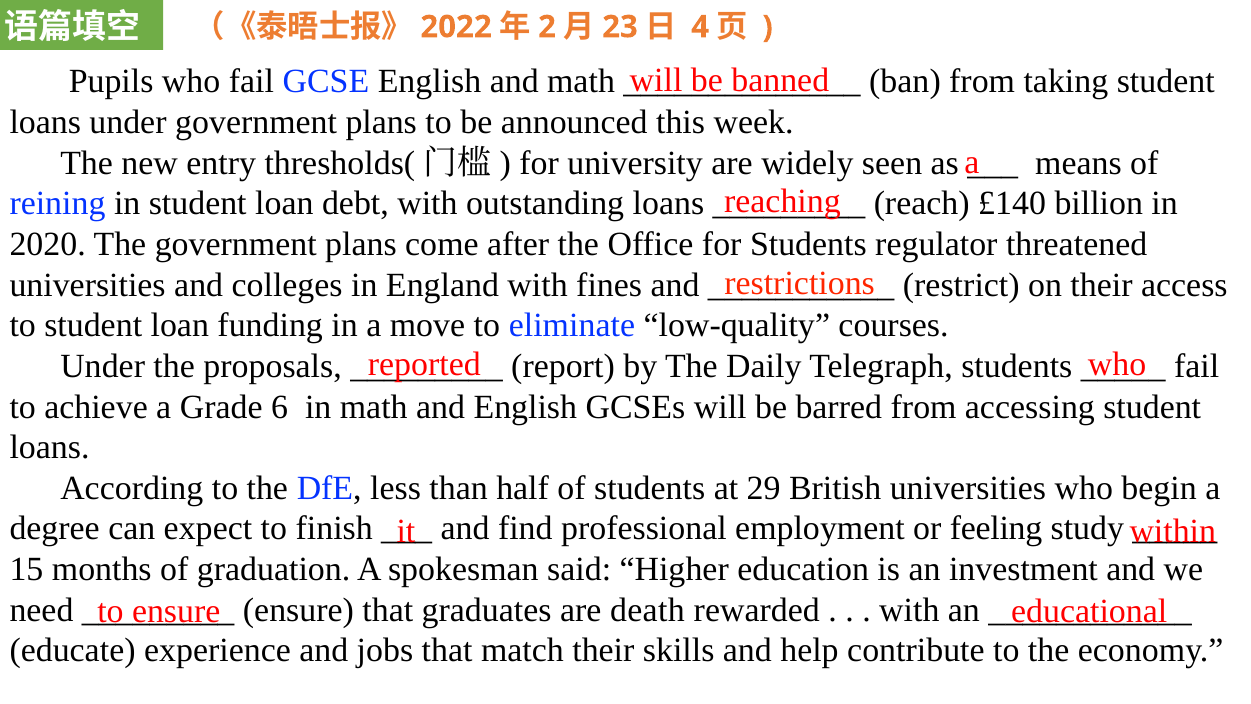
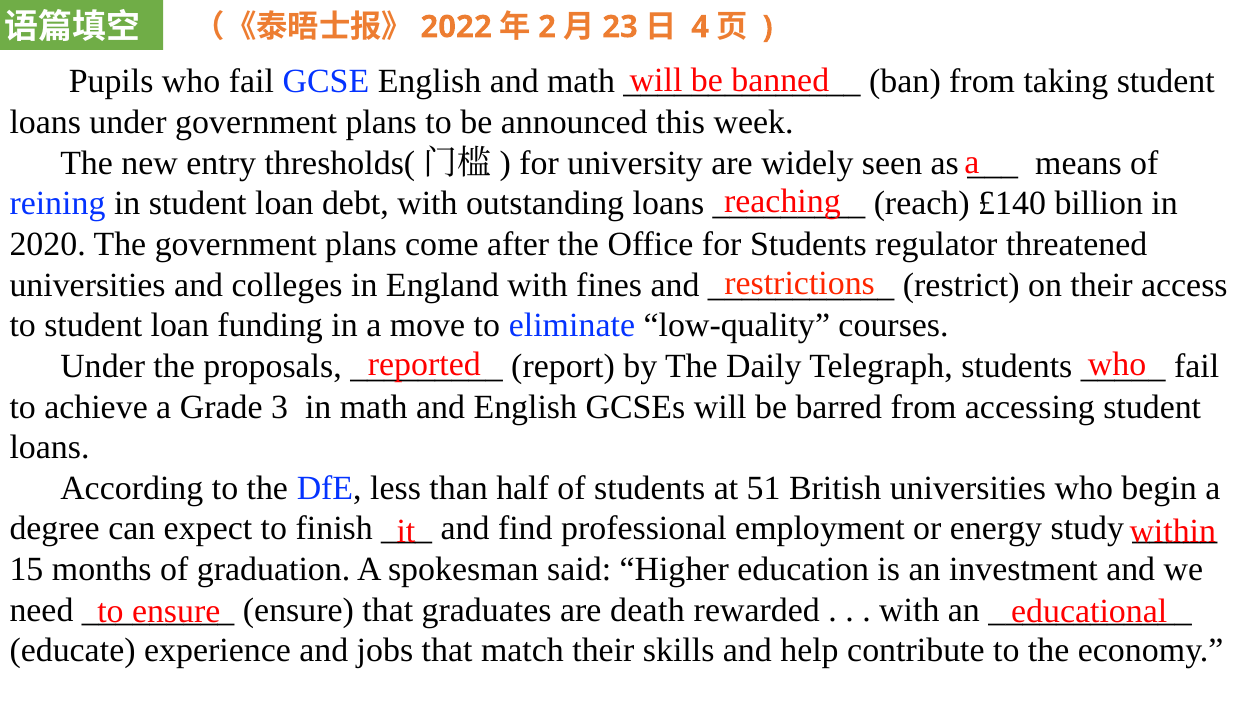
6: 6 -> 3 (280, 407)
29: 29 -> 51 (764, 488)
feeling: feeling -> energy (996, 529)
